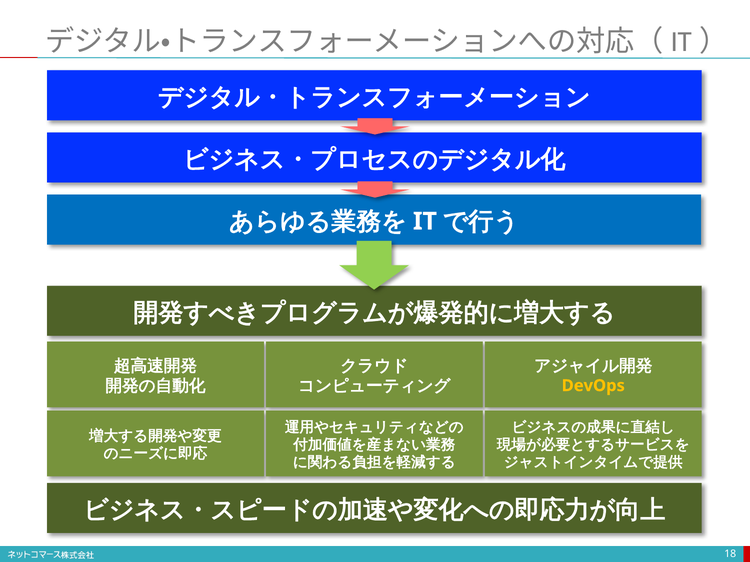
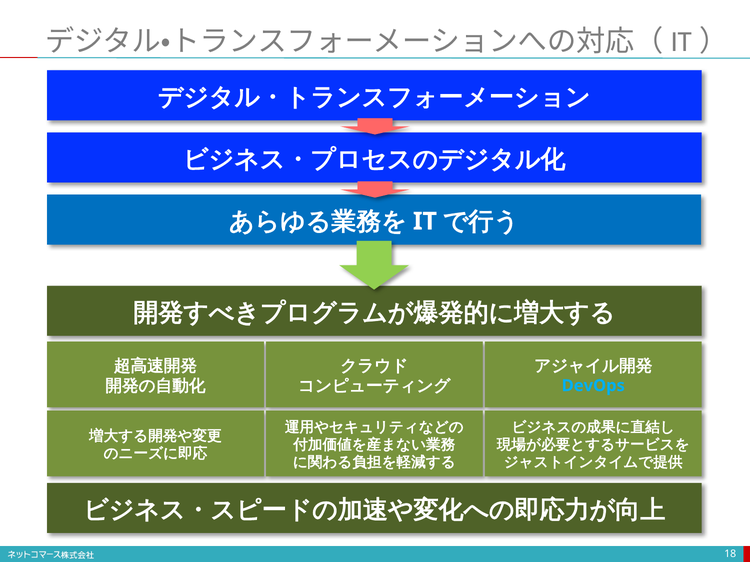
DevOps colour: yellow -> light blue (593, 386)
